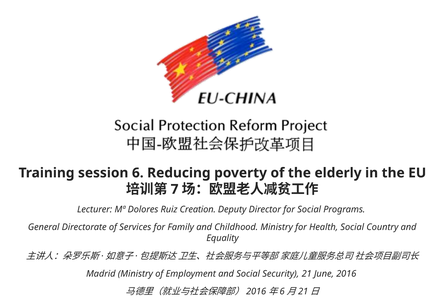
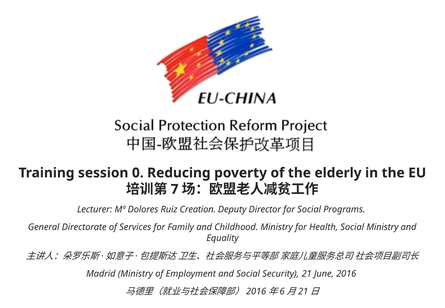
6: 6 -> 0 (138, 173)
Social Country: Country -> Ministry (382, 227)
